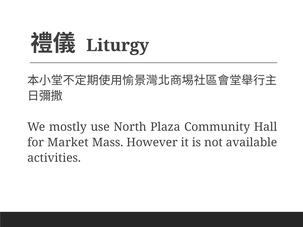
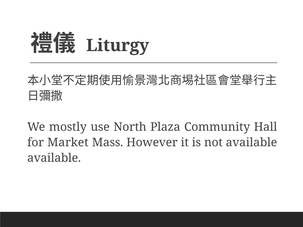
activities: activities -> available (54, 158)
